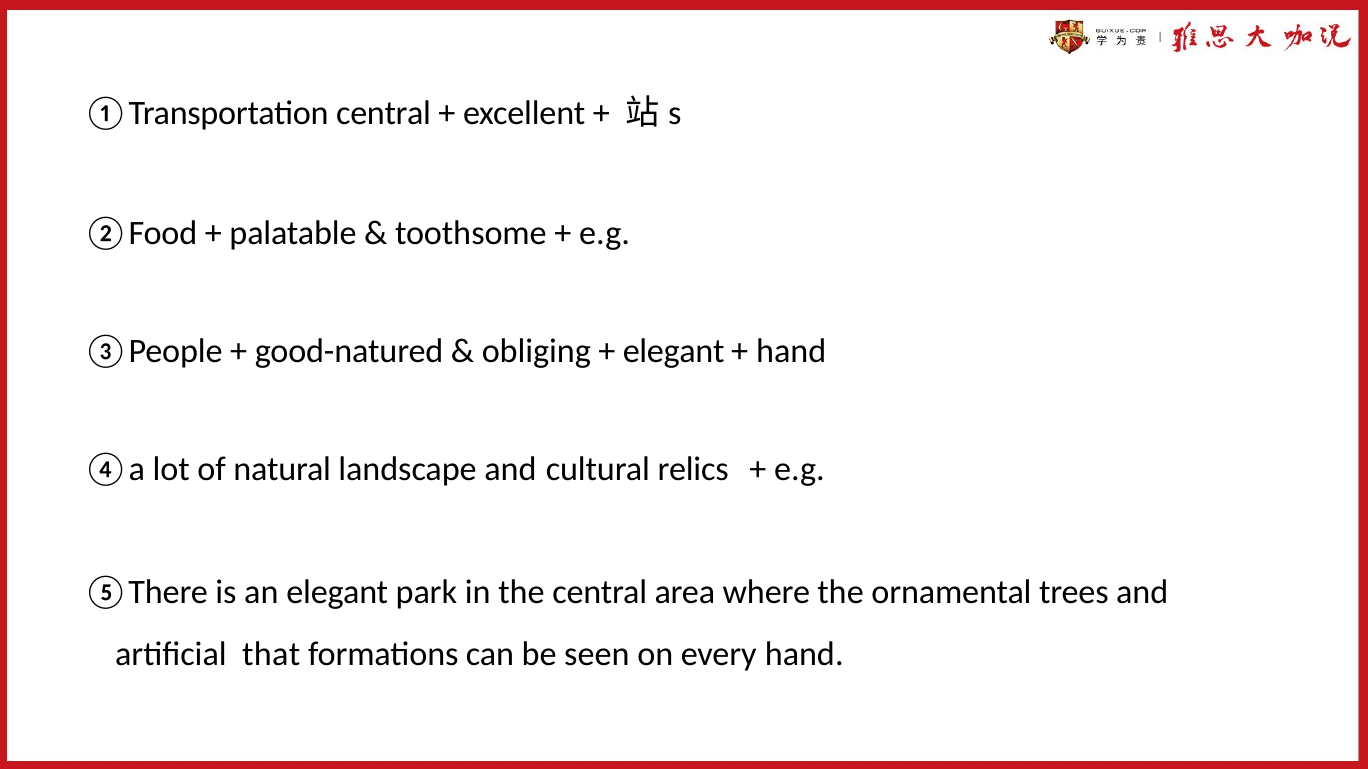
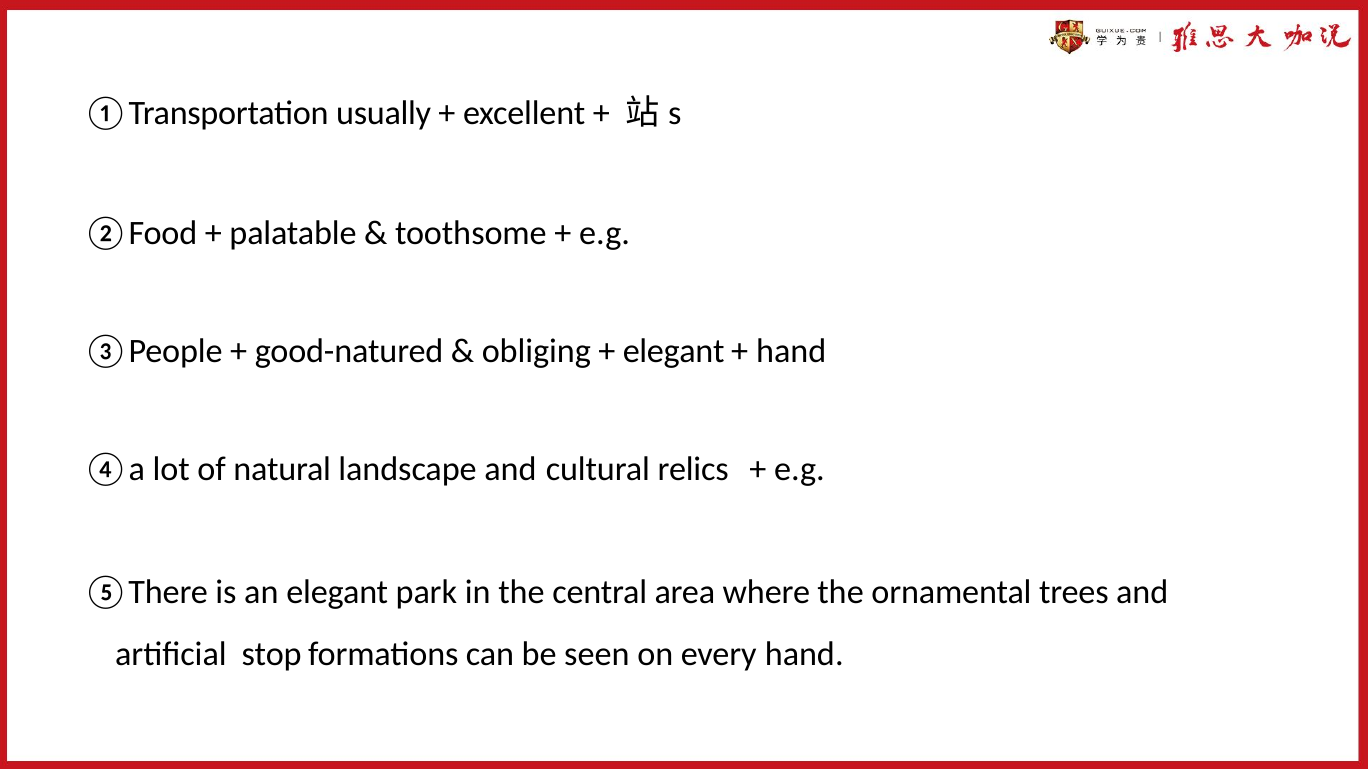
①Transportation central: central -> usually (384, 114)
that: that -> stop (272, 655)
